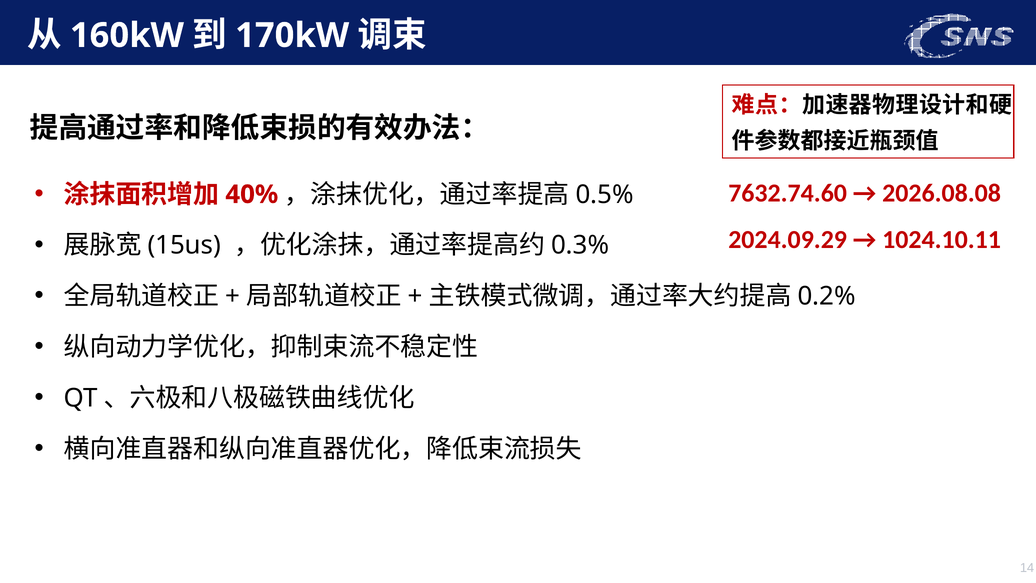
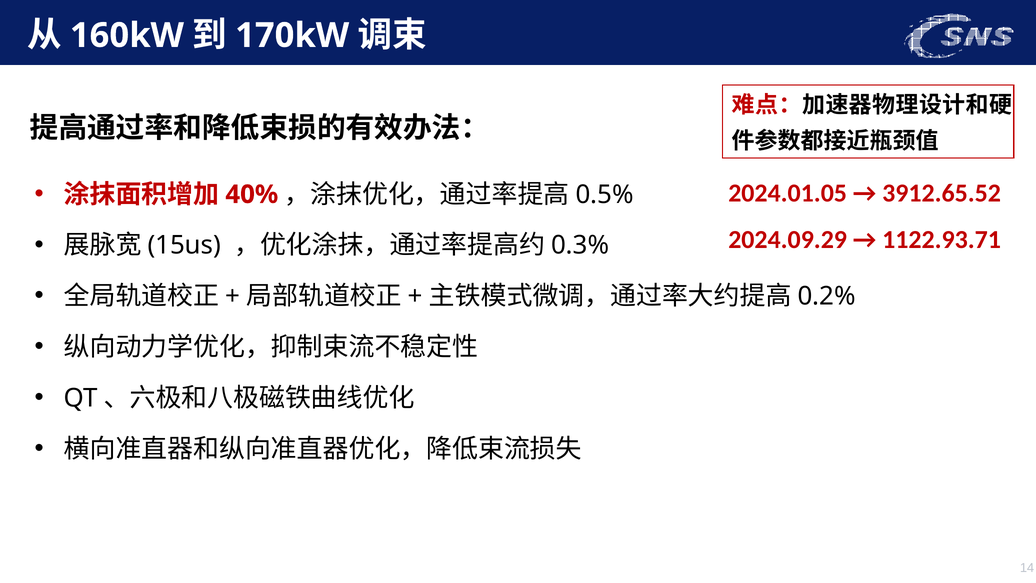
7632.74.60: 7632.74.60 -> 2024.01.05 (788, 193)
2026.08.08: 2026.08.08 -> 3912.65.52 (942, 193)
1024.10.11: 1024.10.11 -> 1122.93.71 (942, 240)
